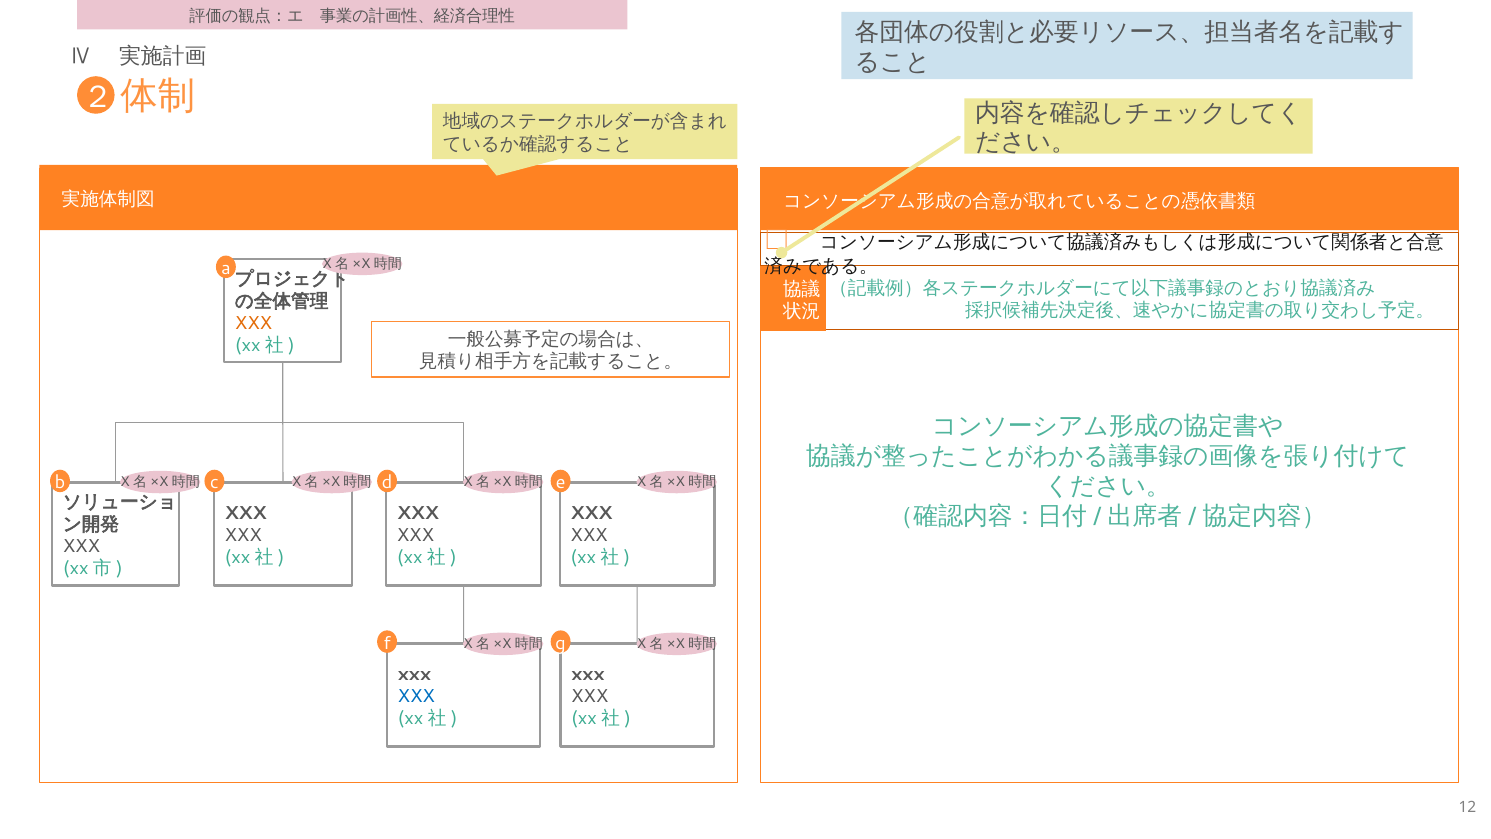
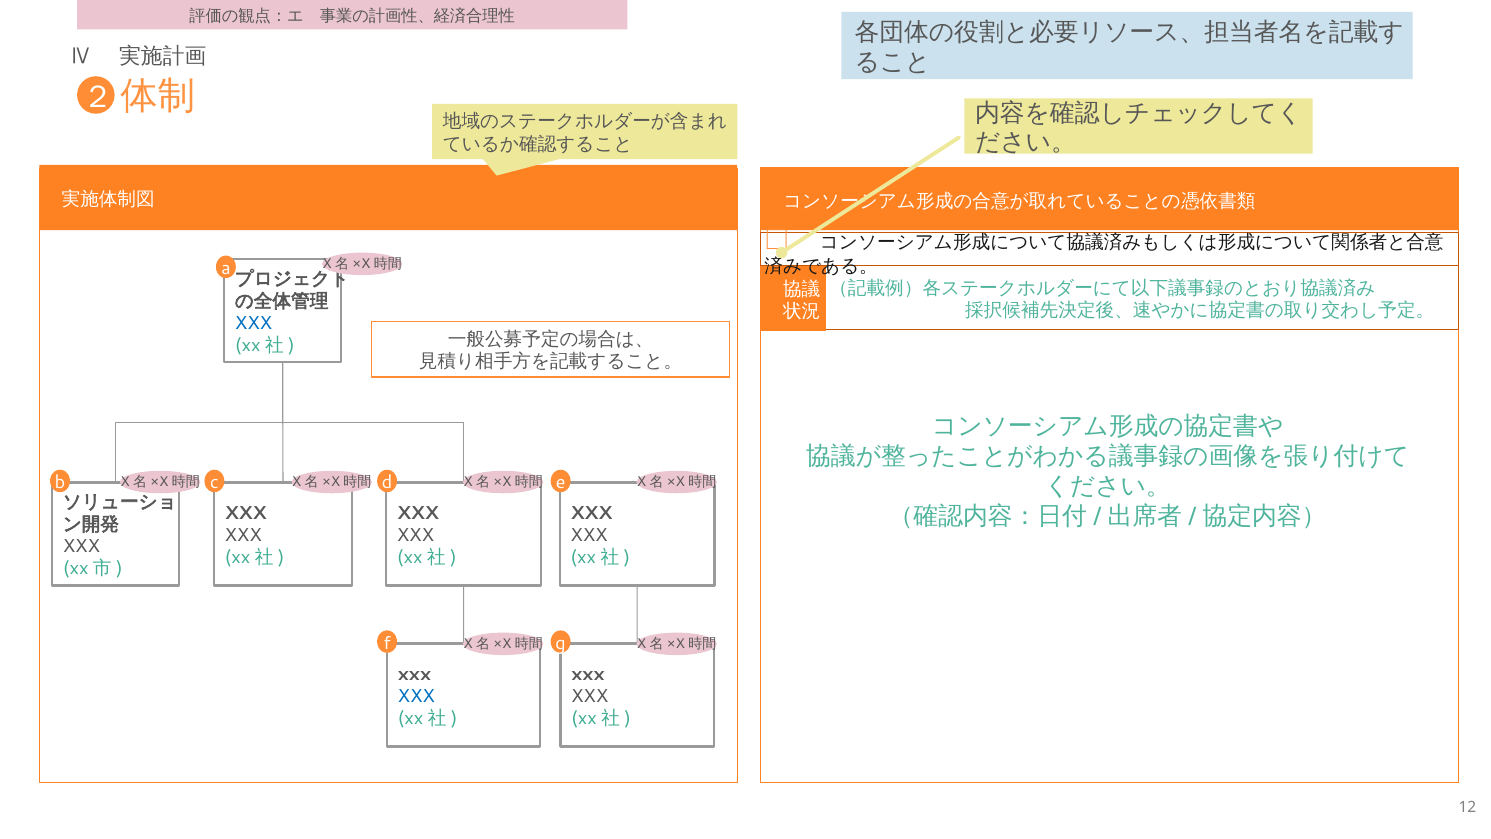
XXX colour: orange -> blue (253, 323)
